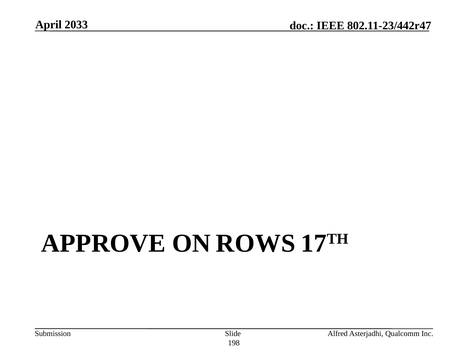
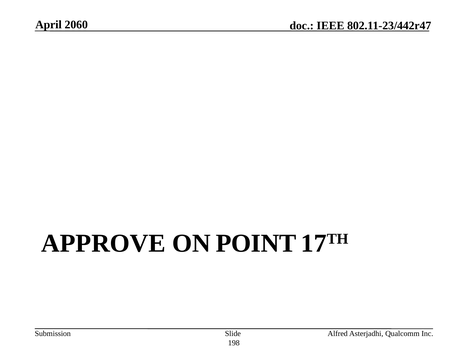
2033: 2033 -> 2060 (76, 25)
ROWS: ROWS -> POINT (256, 243)
